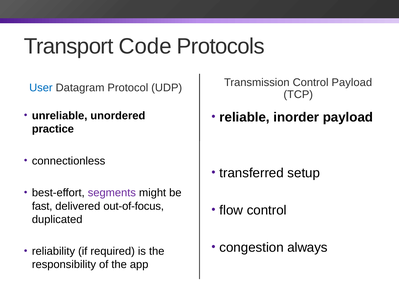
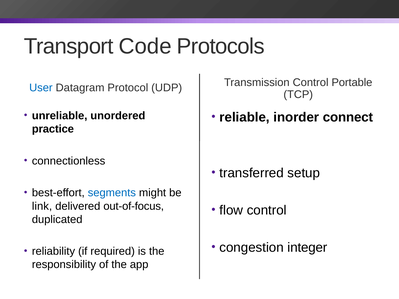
Control Payload: Payload -> Portable (352, 83)
inorder payload: payload -> connect (348, 117)
segments colour: purple -> blue (112, 193)
fast: fast -> link (42, 206)
always: always -> integer (307, 248)
